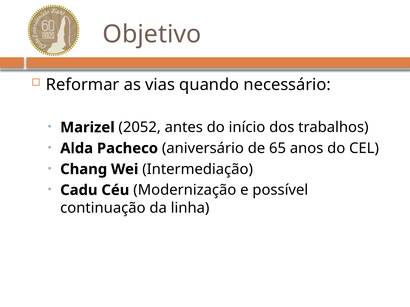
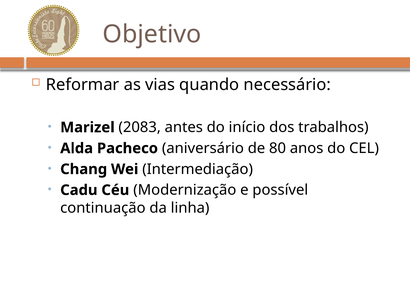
2052: 2052 -> 2083 (140, 128)
65: 65 -> 80 (278, 149)
